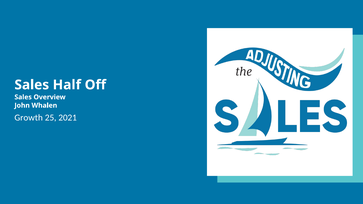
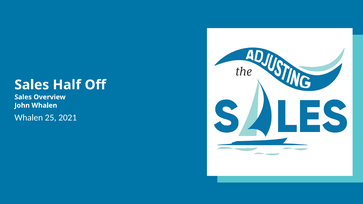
Growth: Growth -> Whalen (29, 118)
